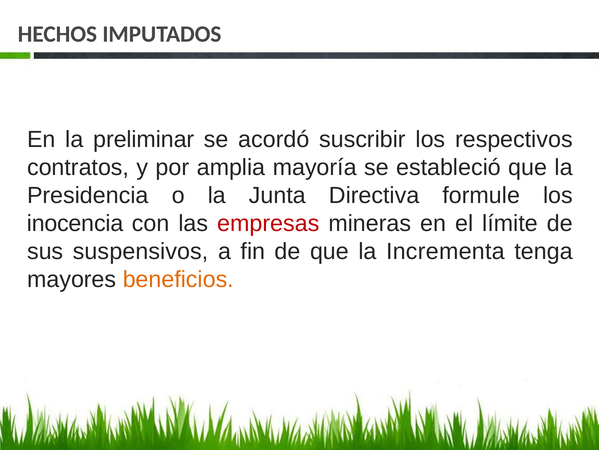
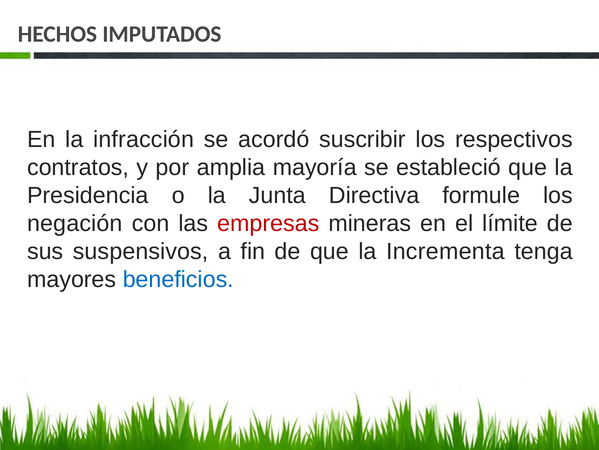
preliminar: preliminar -> infracción (144, 139)
inocencia: inocencia -> negación (75, 223)
beneficios colour: orange -> blue (178, 279)
